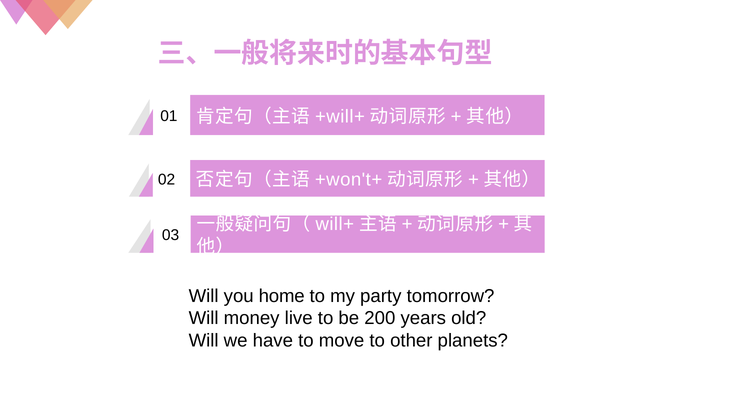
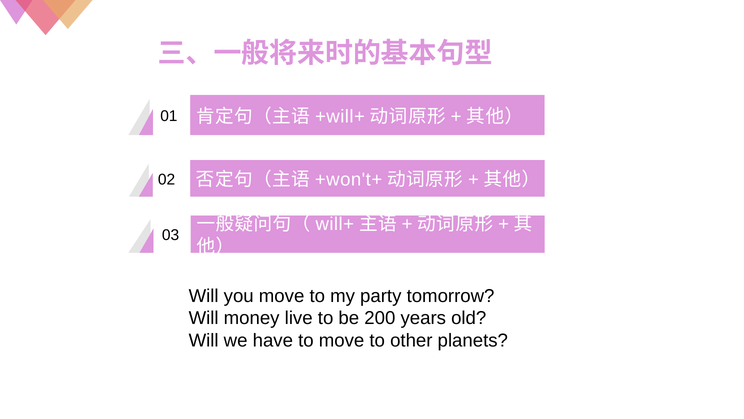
you home: home -> move (282, 296)
